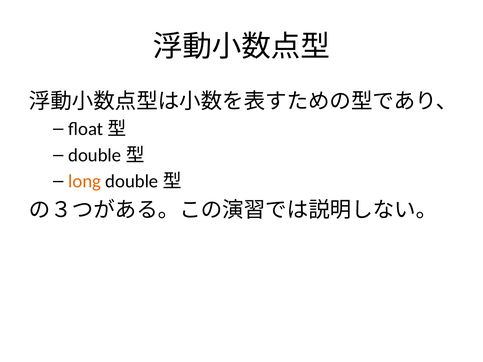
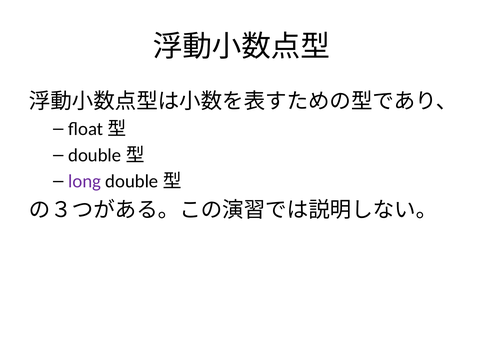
long colour: orange -> purple (85, 182)
